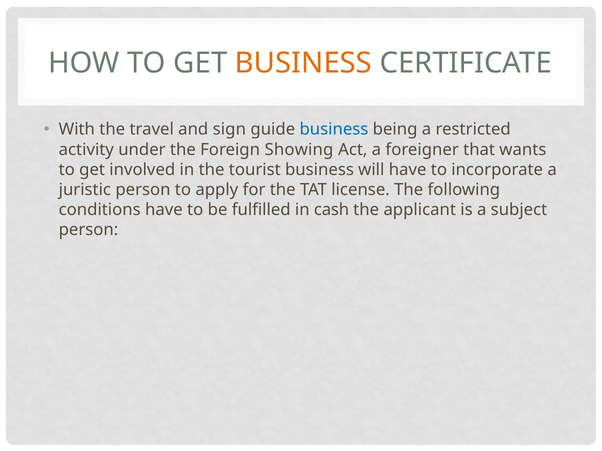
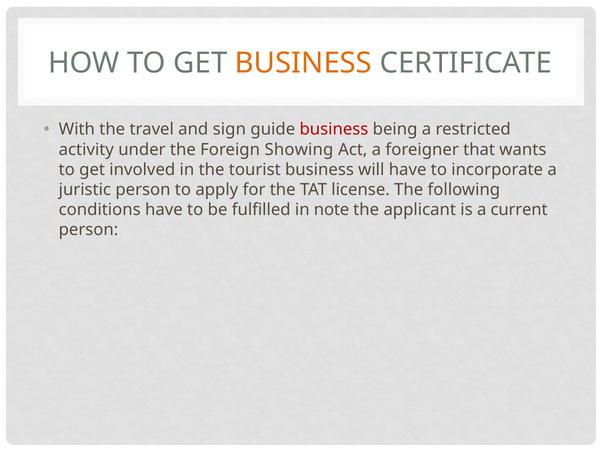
business colour: blue -> red (334, 130)
cash: cash -> note (332, 210)
subject: subject -> current (519, 210)
